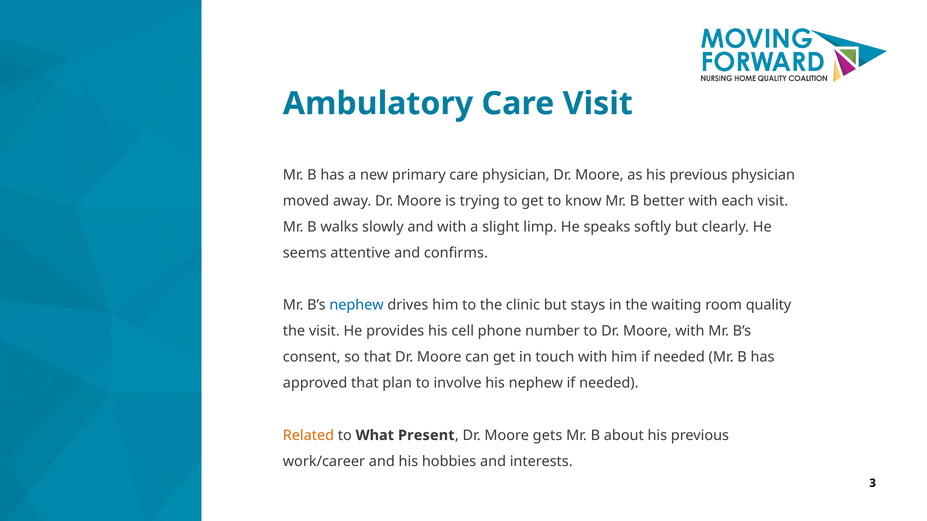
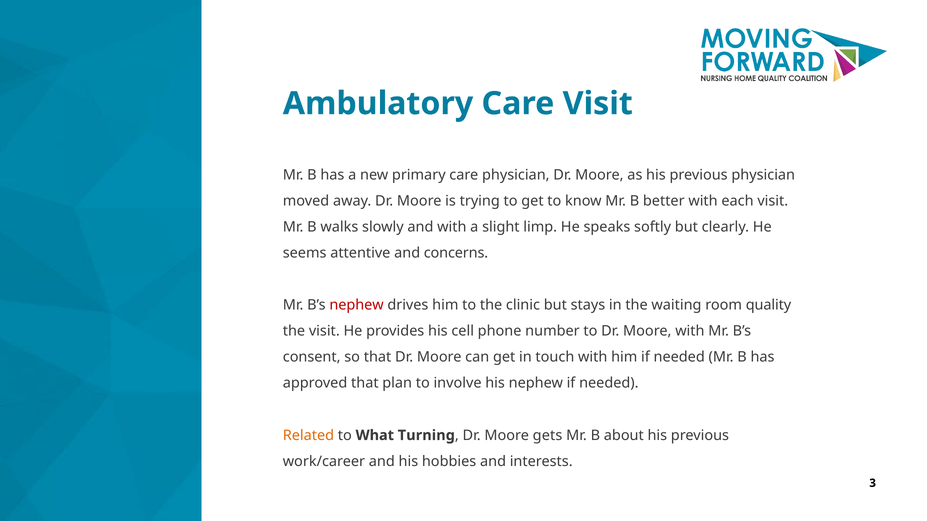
confirms: confirms -> concerns (456, 253)
nephew colour: blue -> red (357, 305)
Present: Present -> Turning (426, 436)
